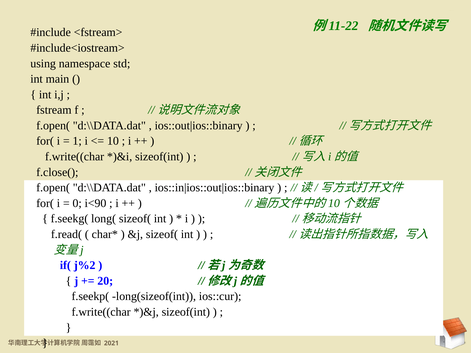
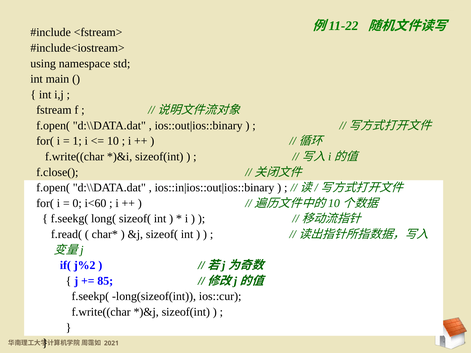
i<90: i<90 -> i<60 (95, 203)
20: 20 -> 85 (105, 281)
